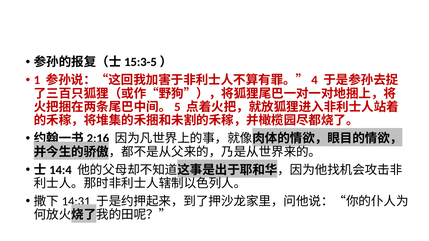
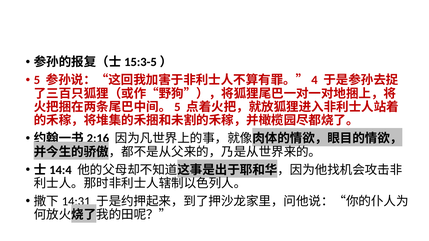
1: 1 -> 5 (37, 80)
